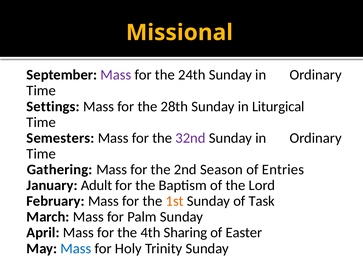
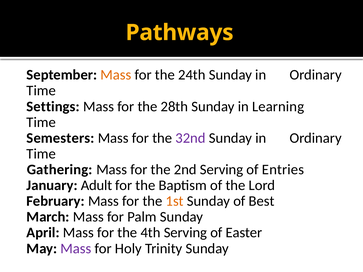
Missional: Missional -> Pathways (180, 33)
Mass colour: purple -> orange (116, 75)
Liturgical: Liturgical -> Learning (278, 107)
2nd Season: Season -> Serving (222, 170)
Task: Task -> Best (262, 201)
4th Sharing: Sharing -> Serving (185, 233)
Mass colour: blue -> purple (76, 249)
